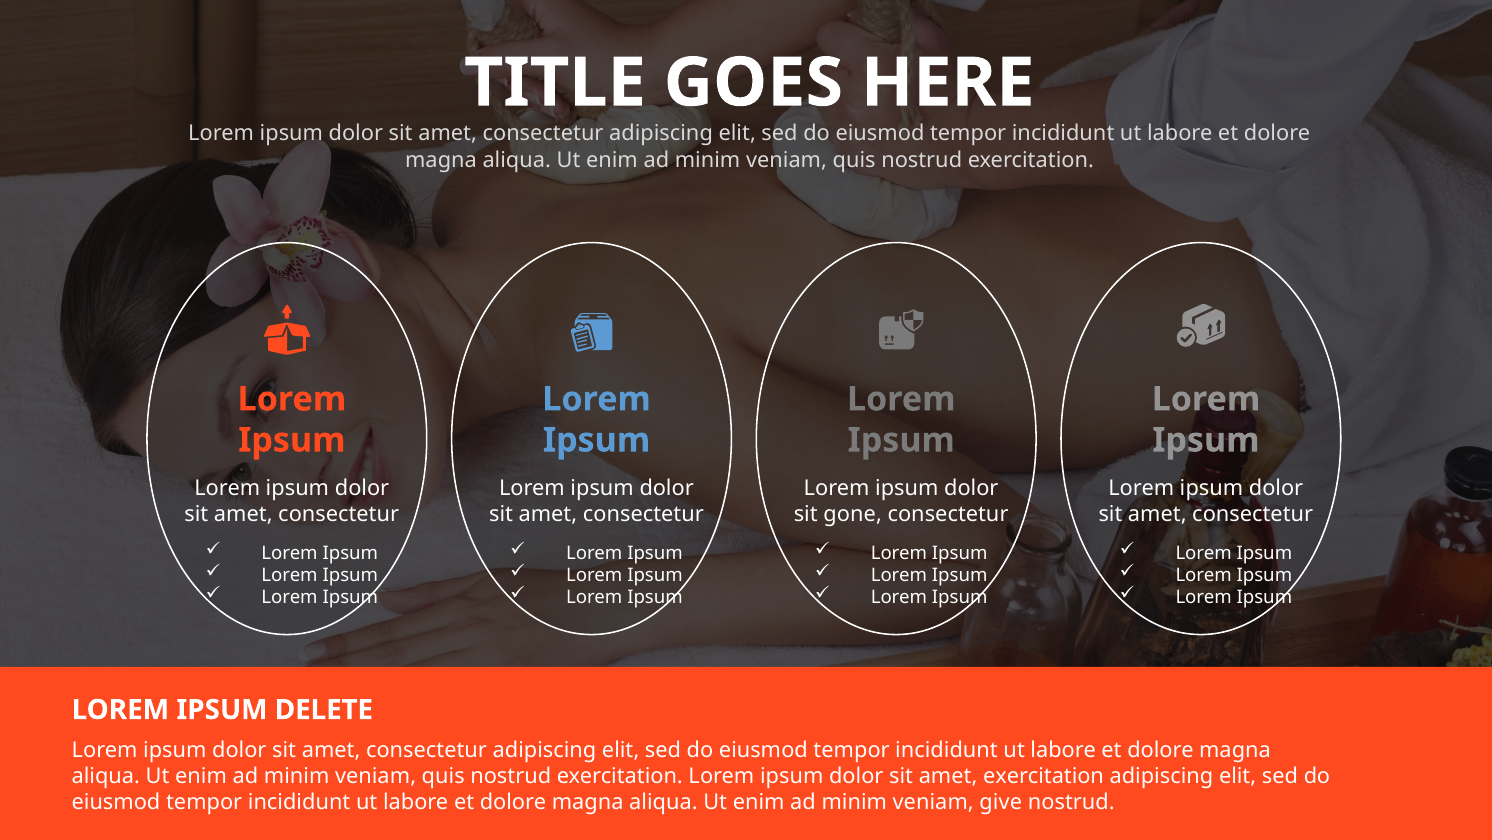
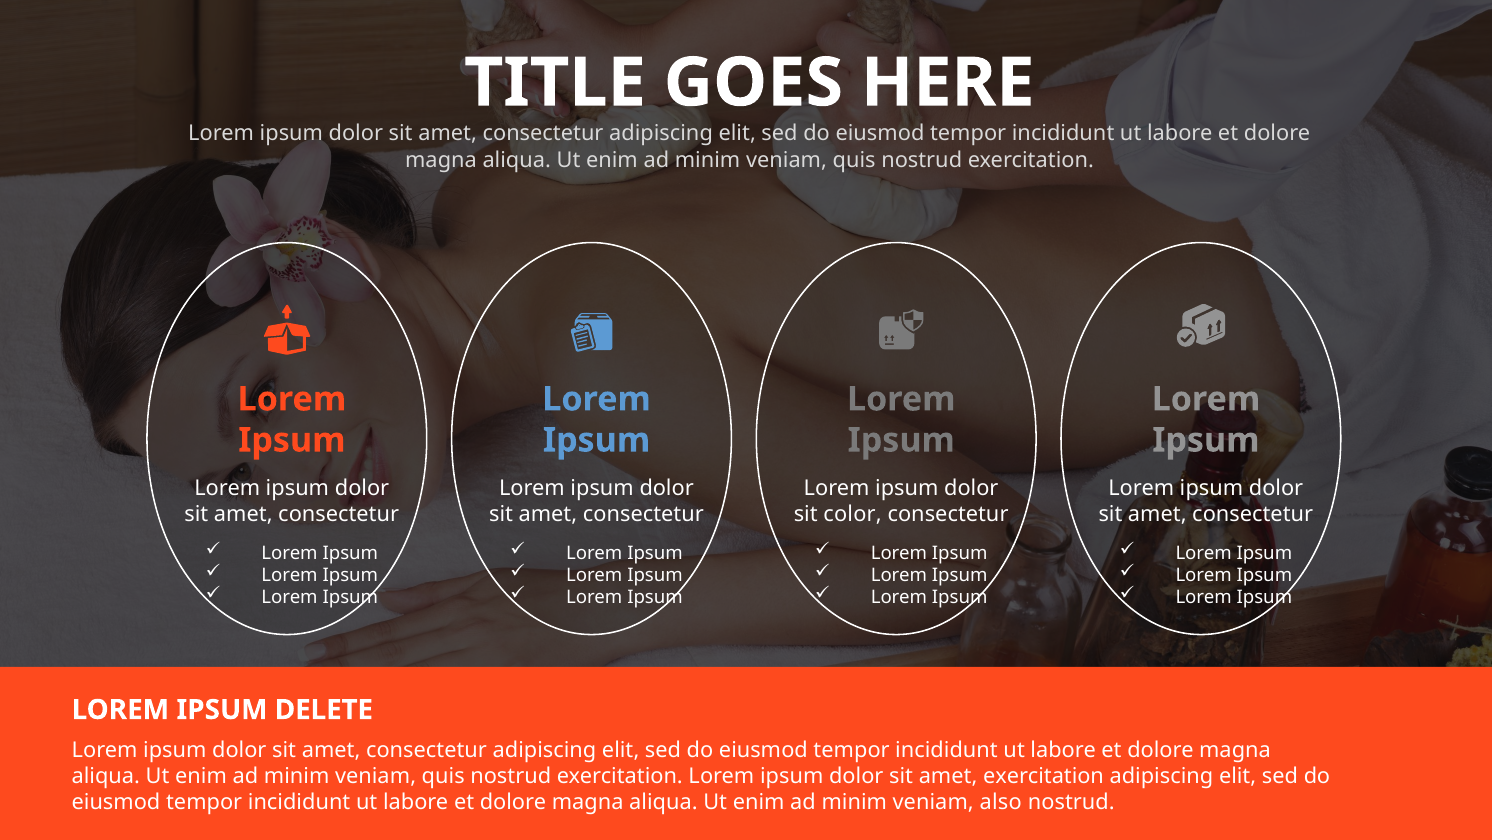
gone: gone -> color (853, 514)
give: give -> also (1001, 802)
